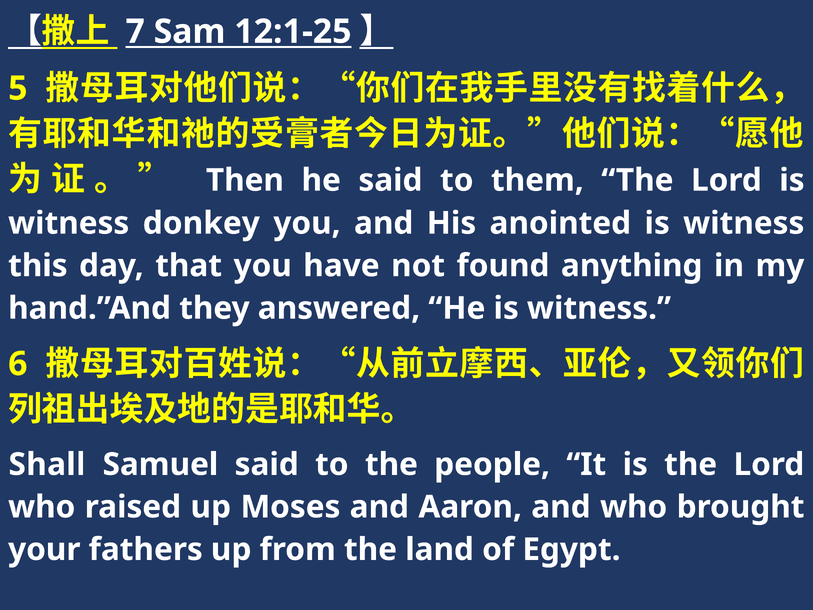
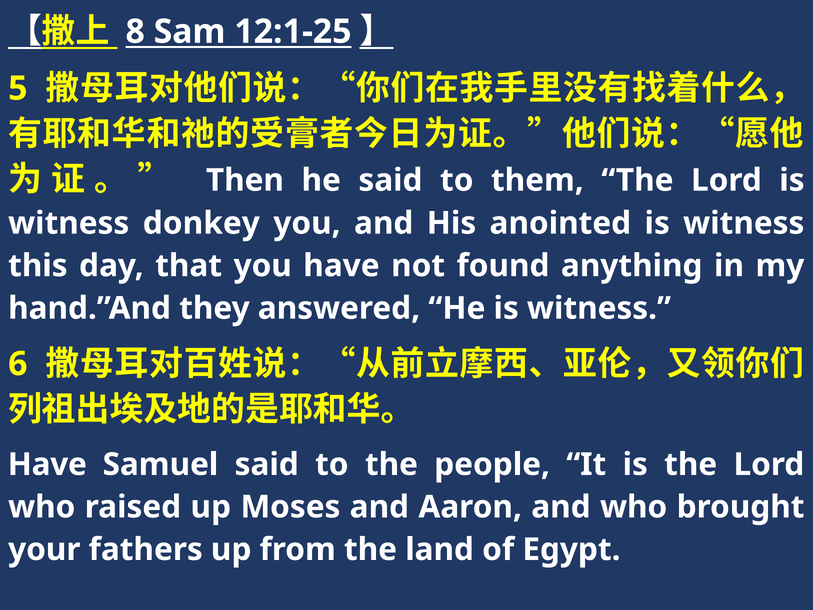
7: 7 -> 8 (135, 32)
Shall: Shall -> Have (47, 464)
